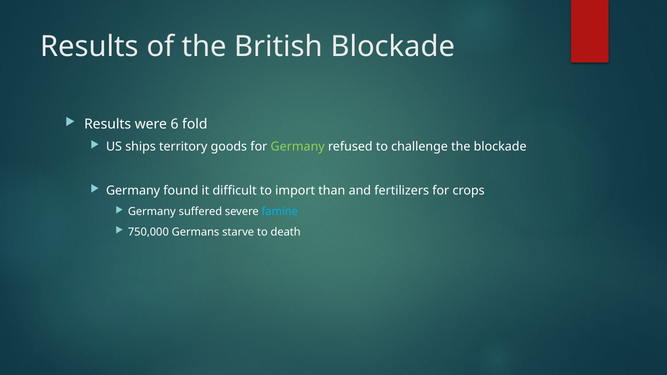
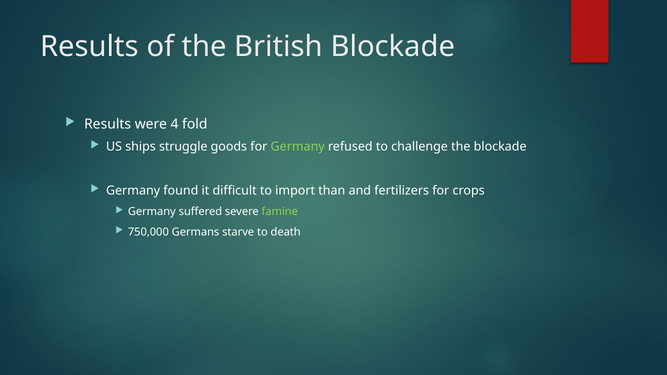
6: 6 -> 4 (174, 124)
territory: territory -> struggle (183, 147)
famine colour: light blue -> light green (280, 212)
